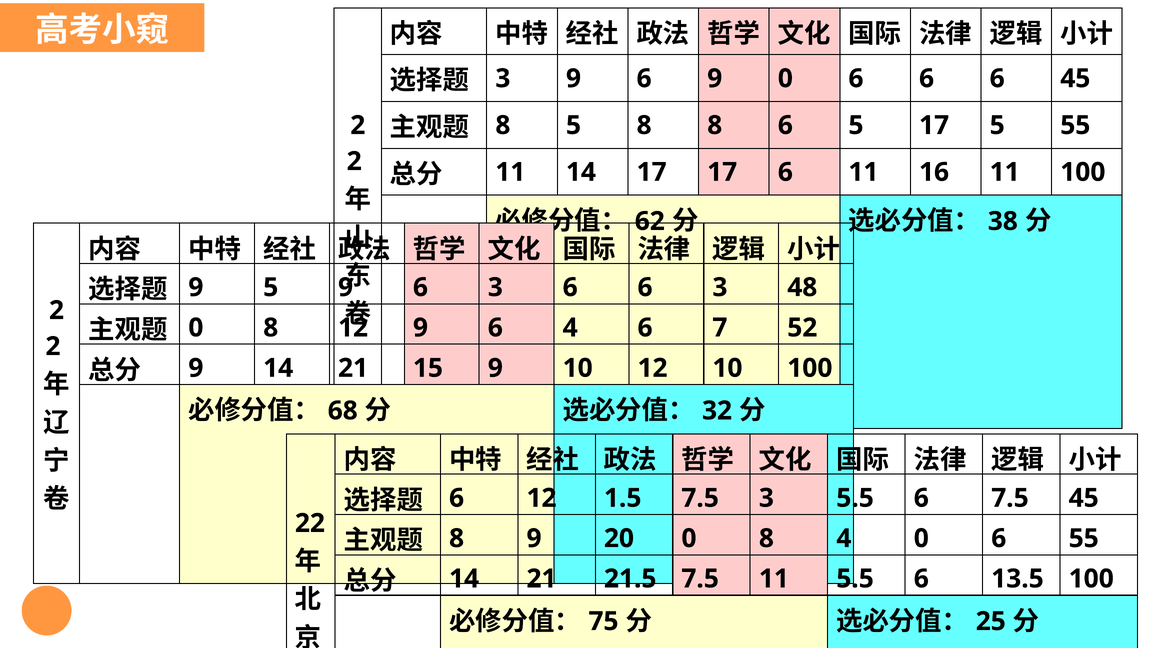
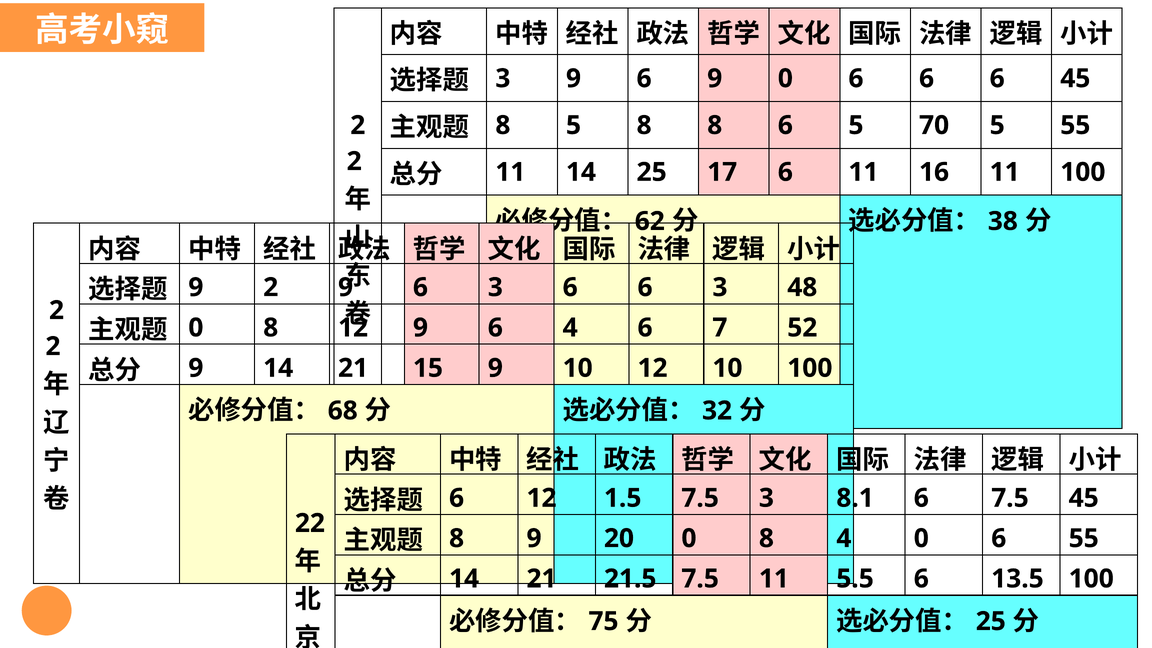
5 17: 17 -> 70 (934, 125)
14 17: 17 -> 25 (652, 172)
9 5: 5 -> 2 (271, 287)
5.5: 5.5 -> 8.1 (855, 498)
